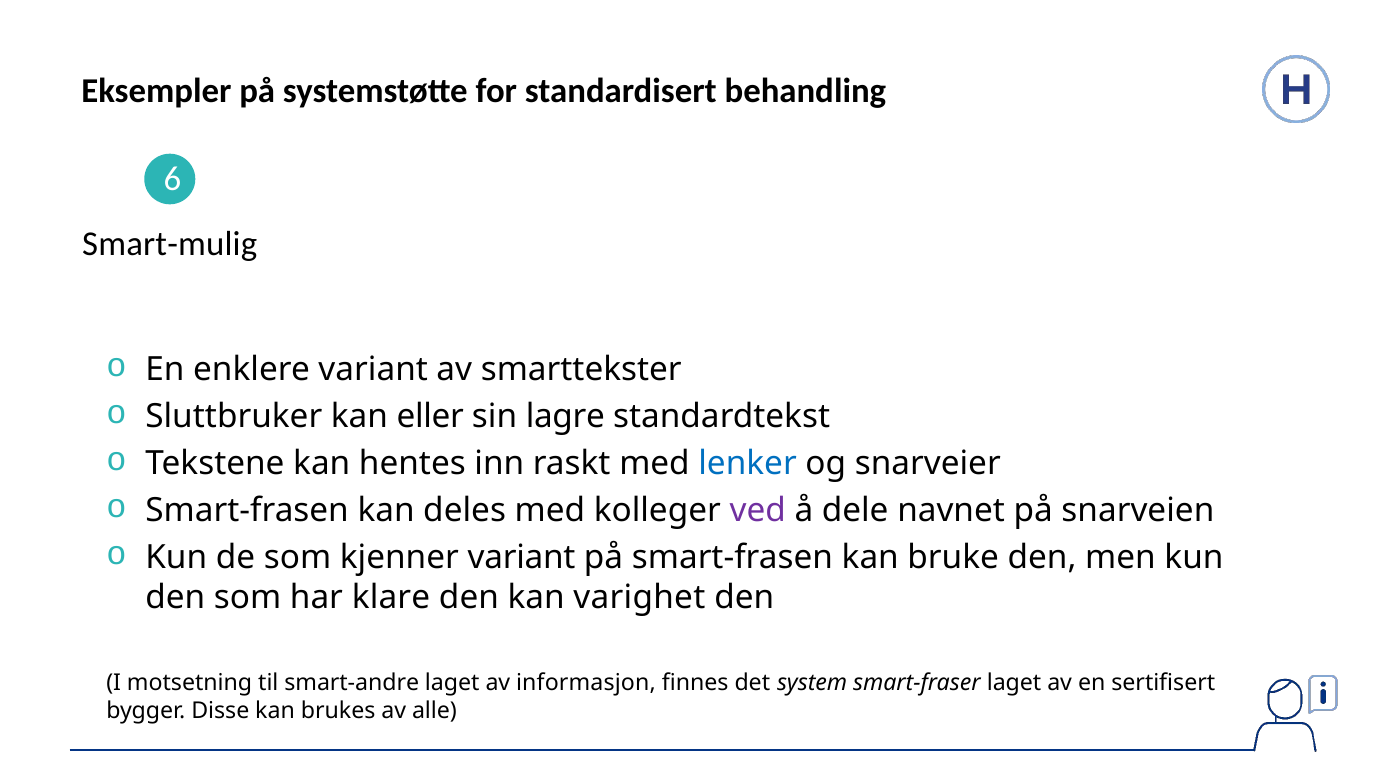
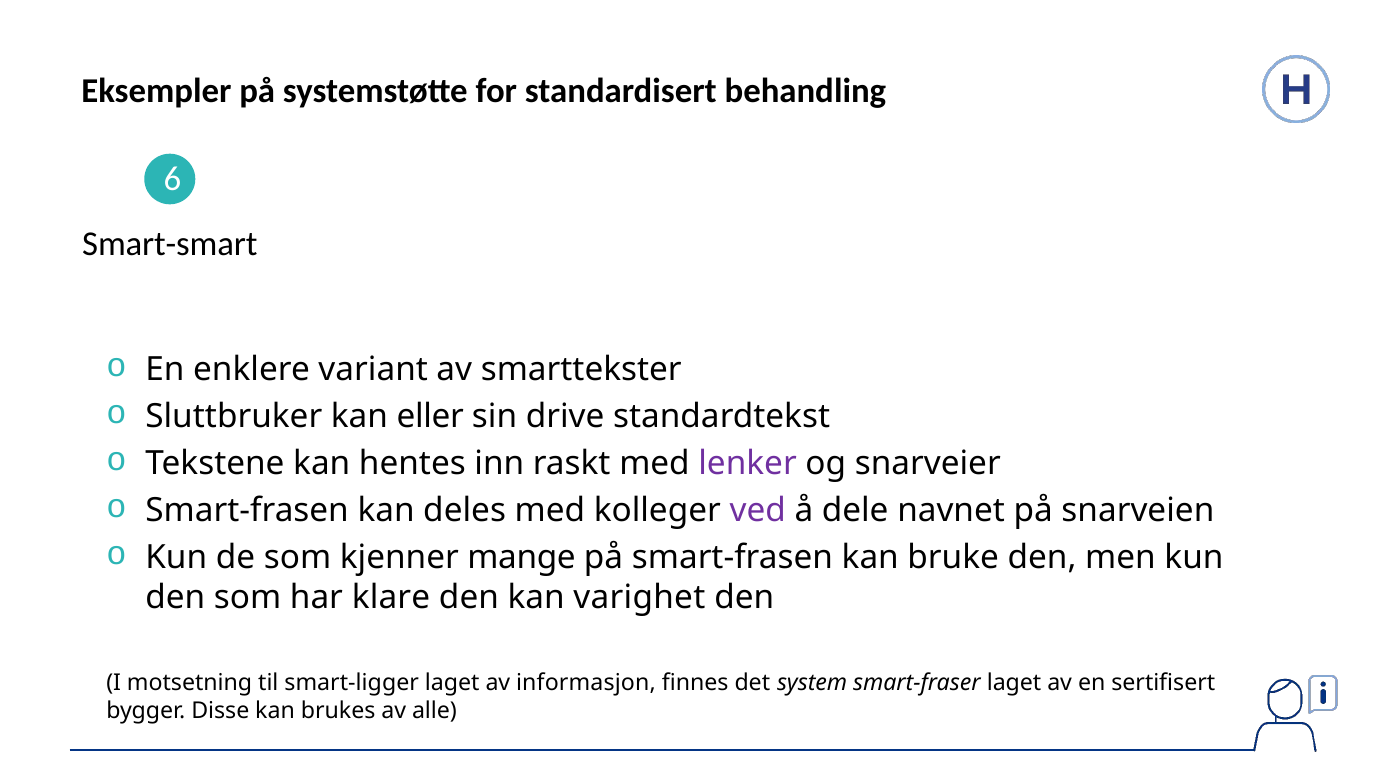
Smart-mulig: Smart-mulig -> Smart-smart (170, 244)
lagre: lagre -> drive (565, 417)
lenker colour: blue -> purple (748, 464)
kjenner variant: variant -> mange (522, 557)
smart-andre: smart-andre -> smart-ligger (352, 683)
